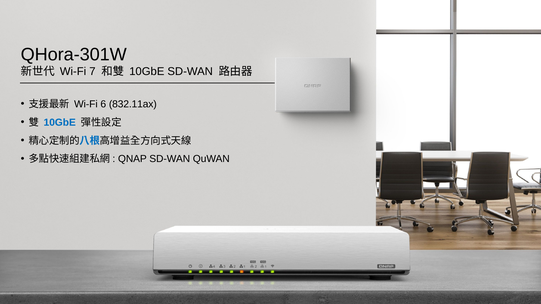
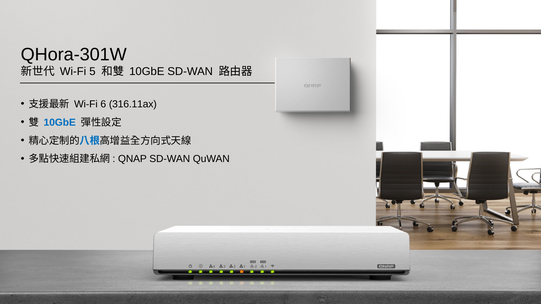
7: 7 -> 5 (92, 72)
832.11ax: 832.11ax -> 316.11ax (133, 104)
